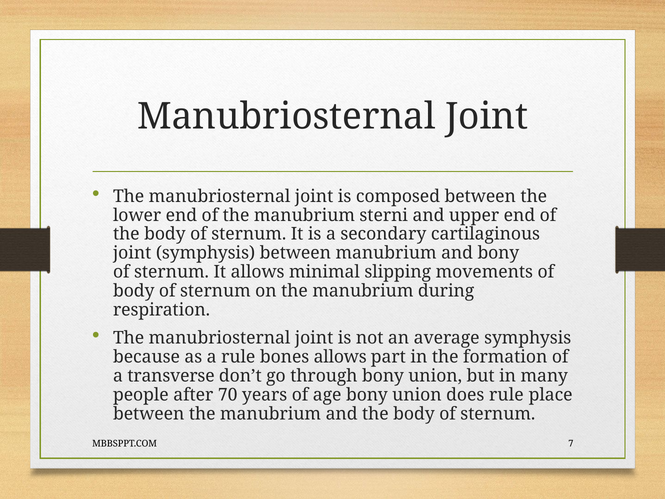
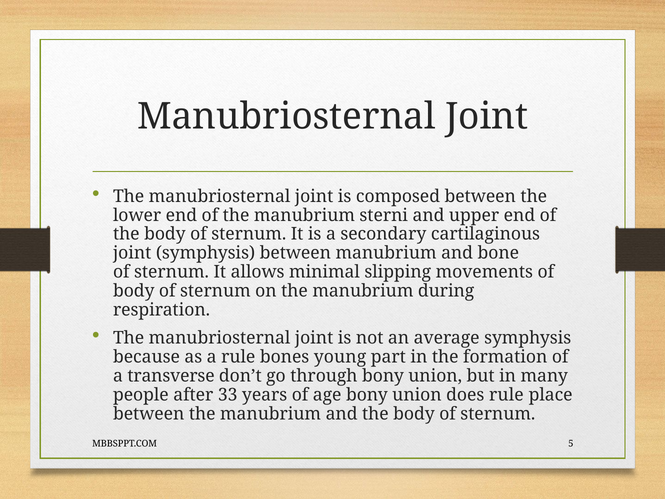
and bony: bony -> bone (498, 253)
bones allows: allows -> young (340, 357)
70: 70 -> 33 (228, 395)
7: 7 -> 5 (571, 444)
